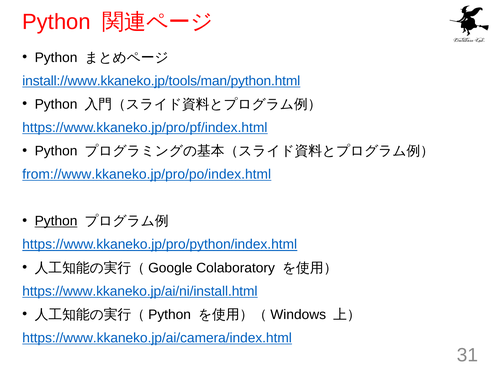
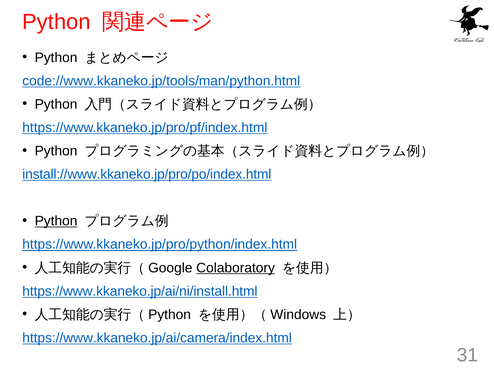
install://www.kkaneko.jp/tools/man/python.html: install://www.kkaneko.jp/tools/man/python.html -> code://www.kkaneko.jp/tools/man/python.html (161, 81)
from://www.kkaneko.jp/pro/po/index.html: from://www.kkaneko.jp/pro/po/index.html -> install://www.kkaneko.jp/pro/po/index.html (147, 174)
Colaboratory underline: none -> present (236, 267)
